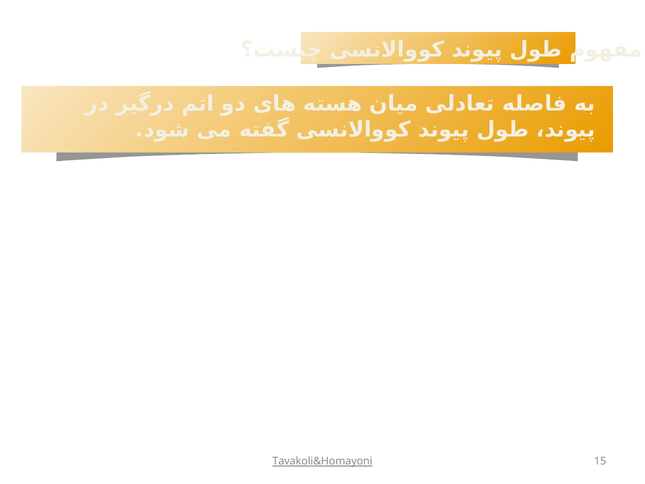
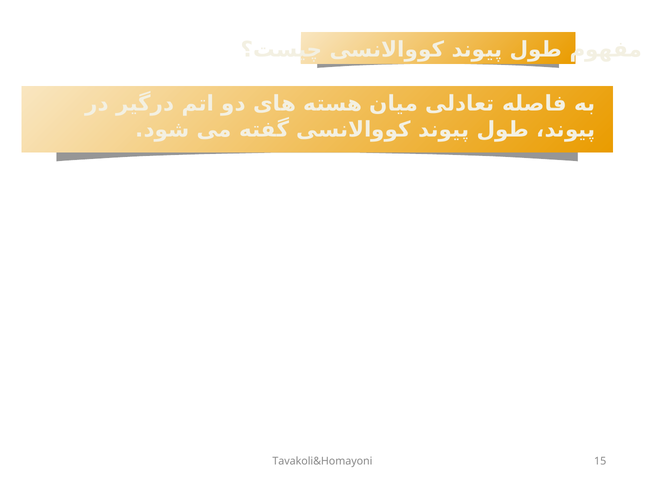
Tavakoli&Homayoni underline: present -> none (322, 461)
